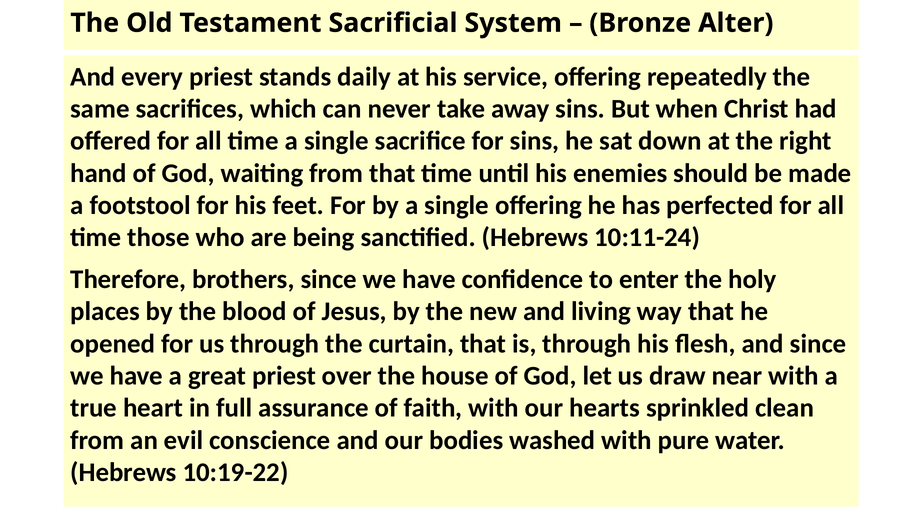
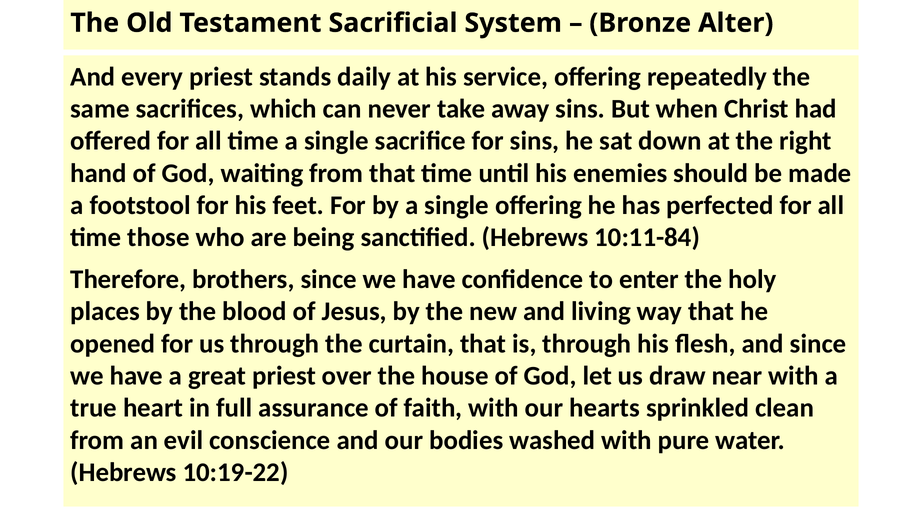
10:11-24: 10:11-24 -> 10:11-84 (647, 238)
